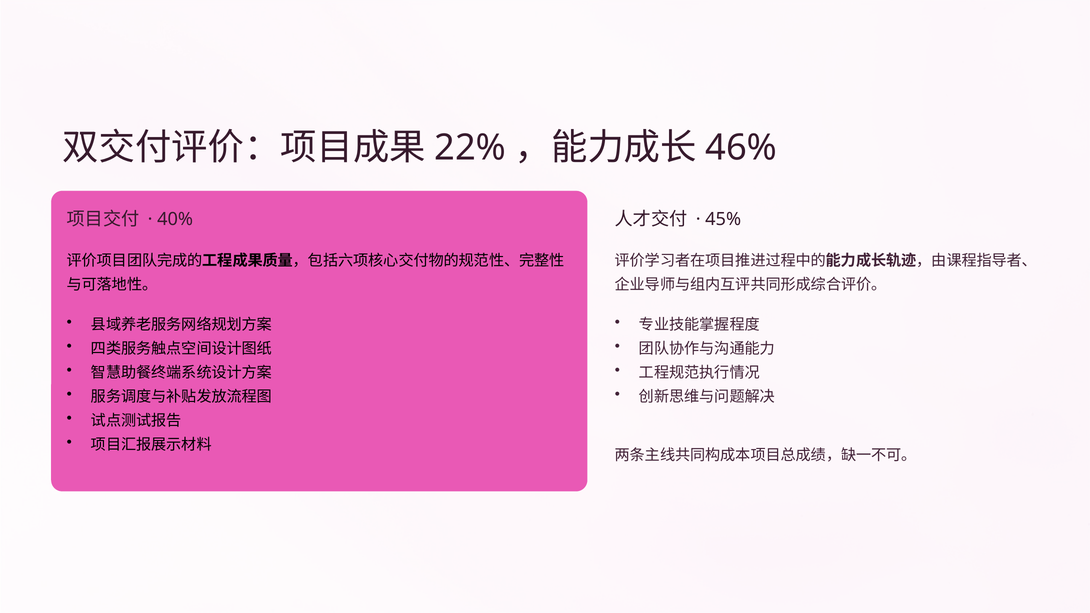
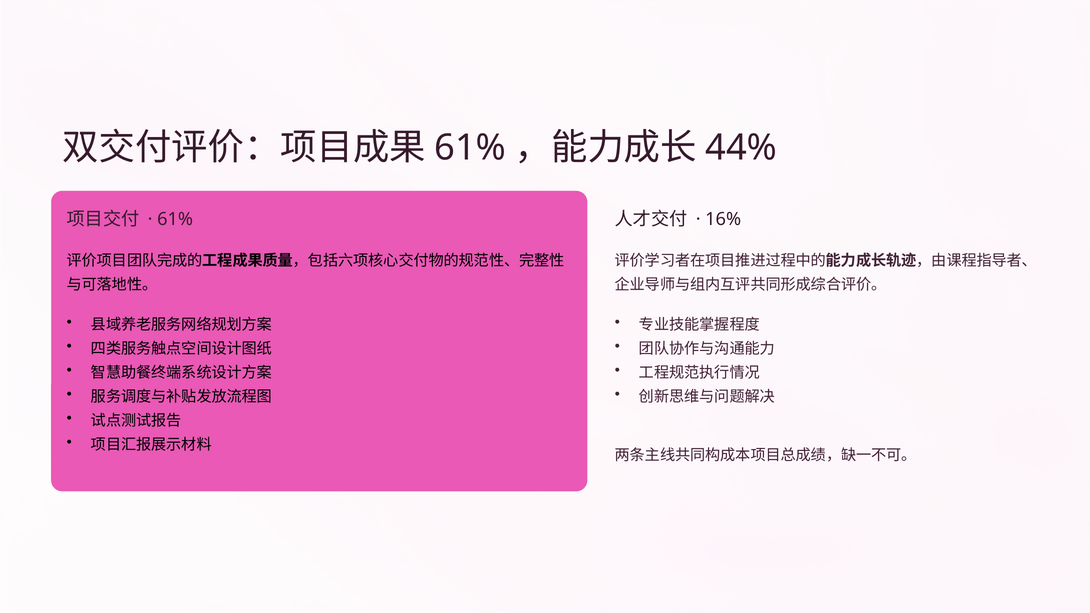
22%: 22% -> 61% (470, 148)
46%: 46% -> 44% (741, 148)
40%: 40% -> 61% (175, 220)
45%: 45% -> 16% (723, 220)
